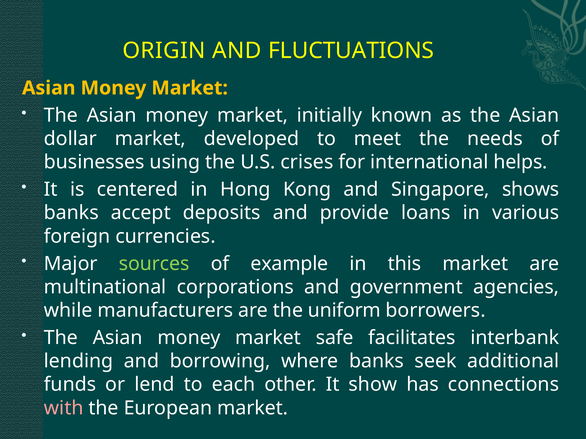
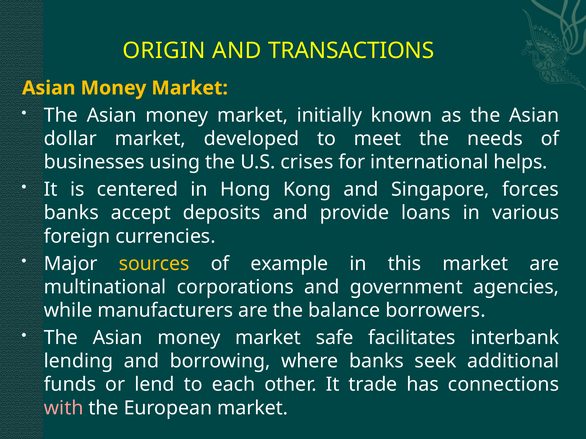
FLUCTUATIONS: FLUCTUATIONS -> TRANSACTIONS (351, 51)
shows: shows -> forces (530, 190)
sources colour: light green -> yellow (154, 264)
uniform: uniform -> balance (344, 311)
show: show -> trade (373, 385)
